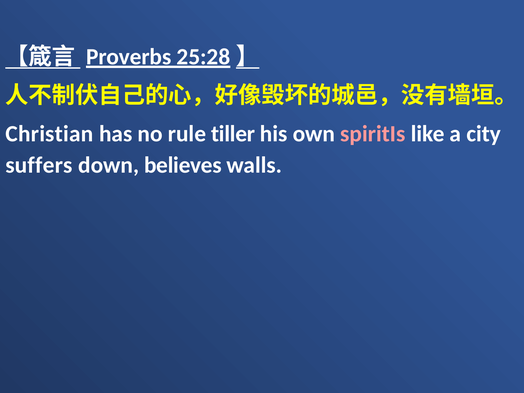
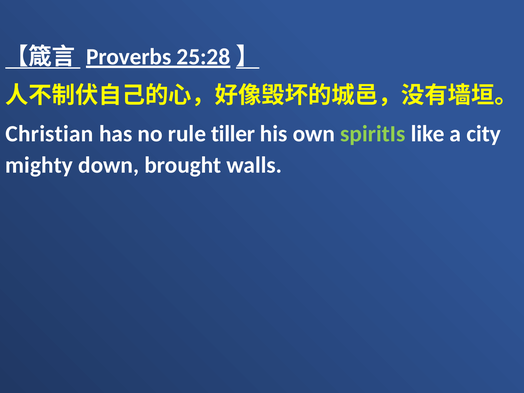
spiritIs colour: pink -> light green (373, 134)
suffers: suffers -> mighty (39, 165)
believes: believes -> brought (183, 165)
